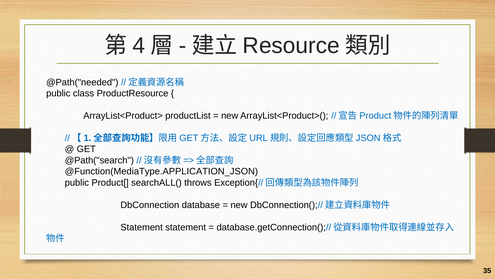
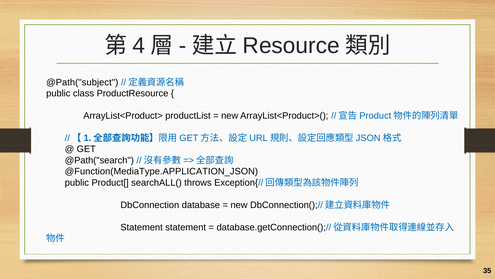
@Path("needed: @Path("needed -> @Path("subject (82, 82)
